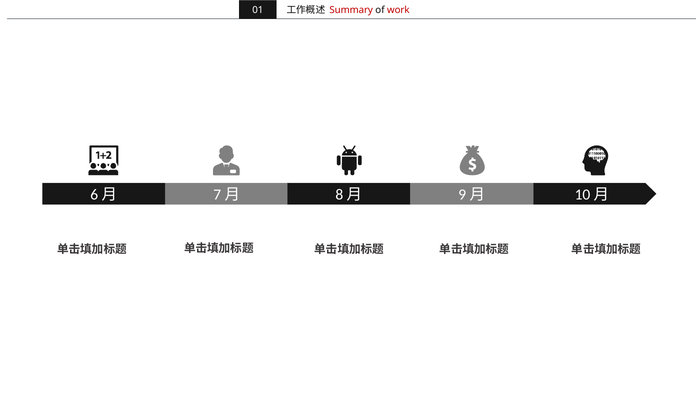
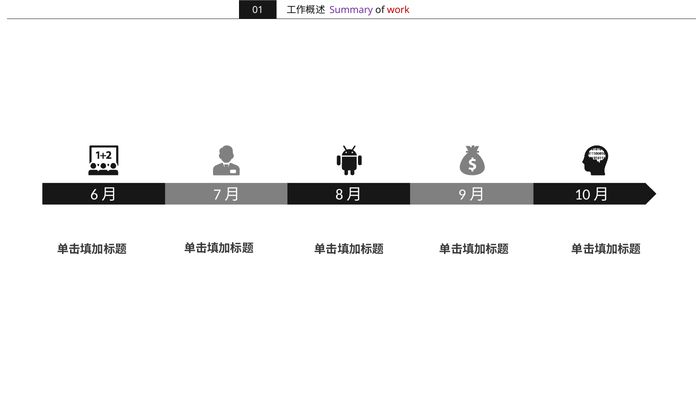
Summary colour: red -> purple (351, 10)
